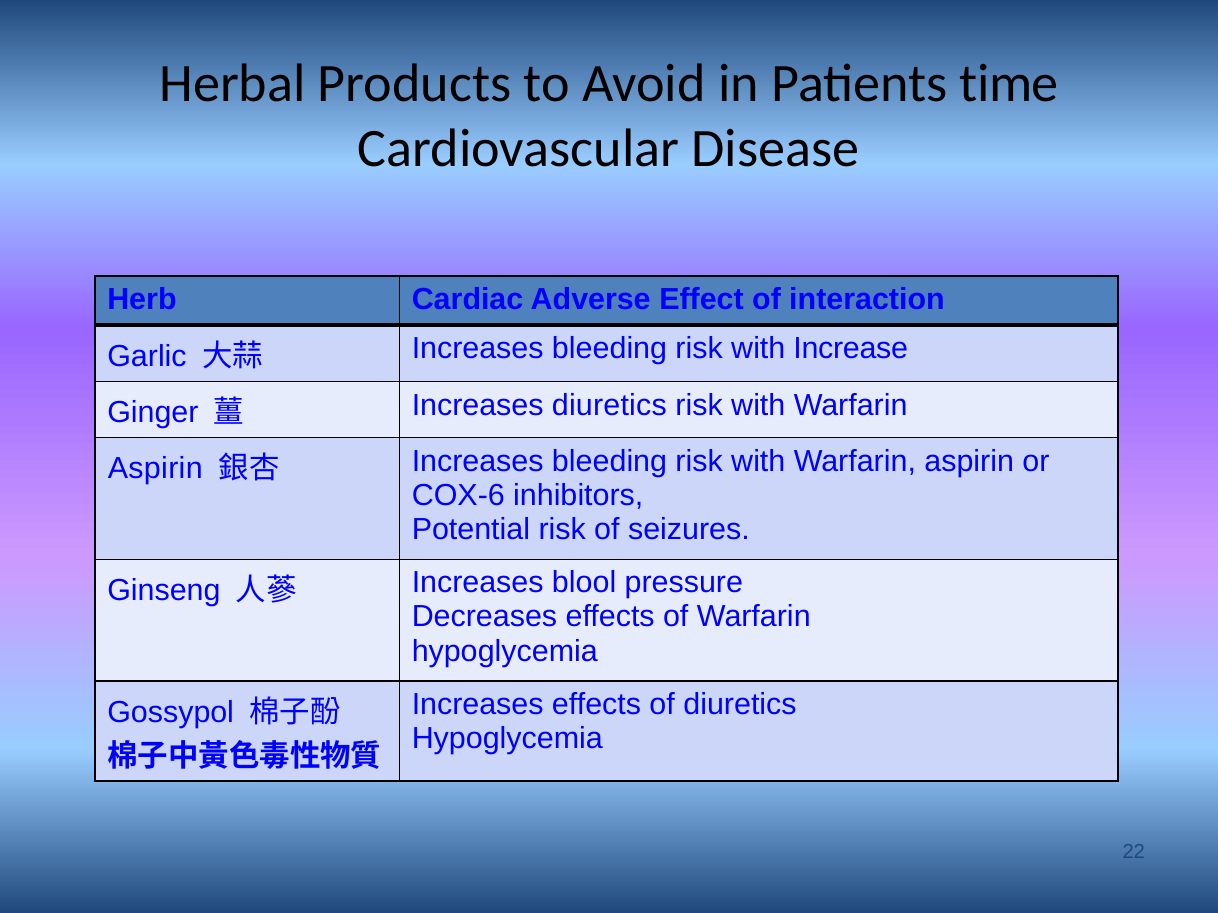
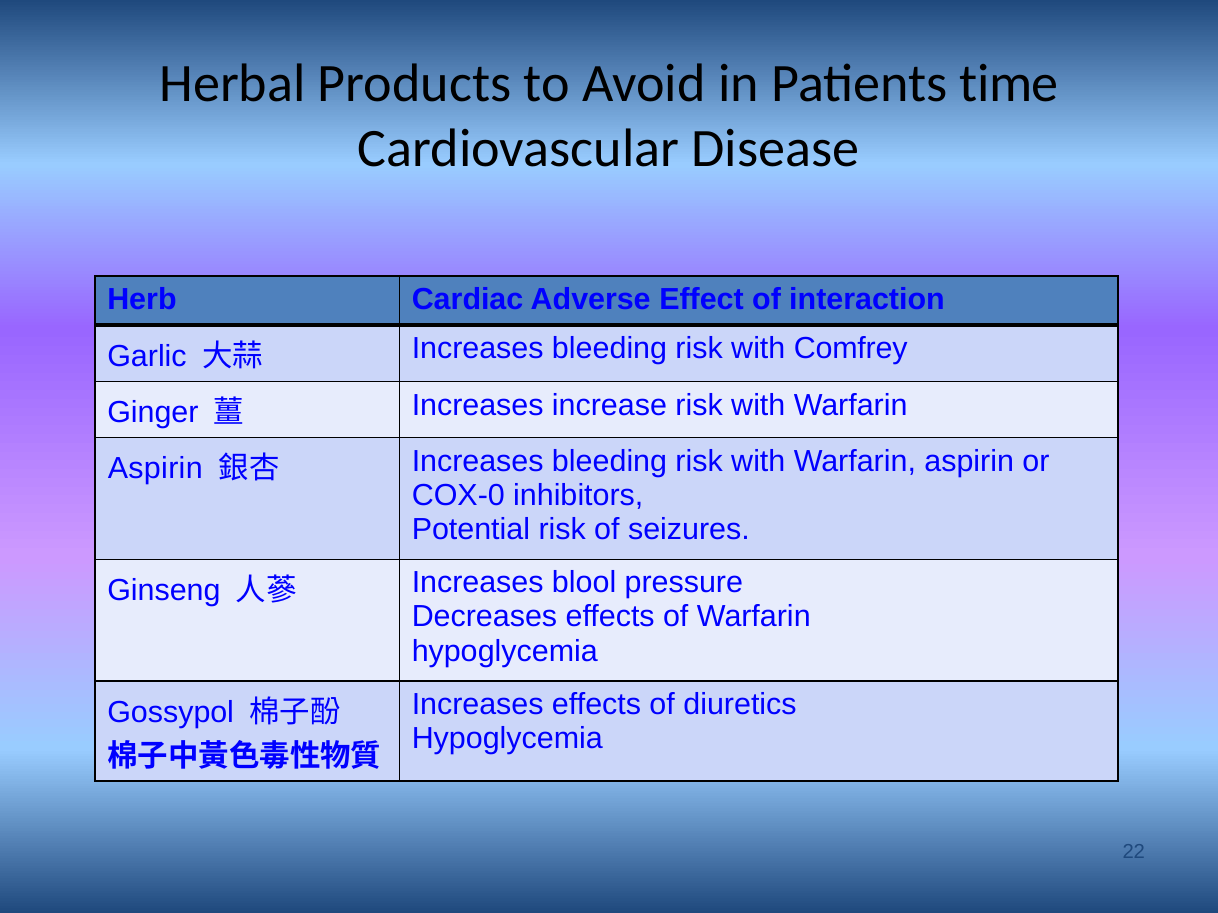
Increase: Increase -> Comfrey (851, 349)
Increases diuretics: diuretics -> increase (609, 405)
COX-6: COX-6 -> COX-0 (458, 496)
